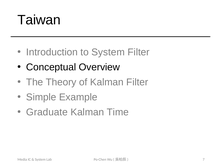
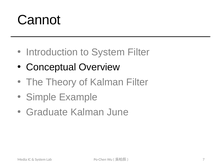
Taiwan: Taiwan -> Cannot (39, 20)
Time: Time -> June (118, 112)
